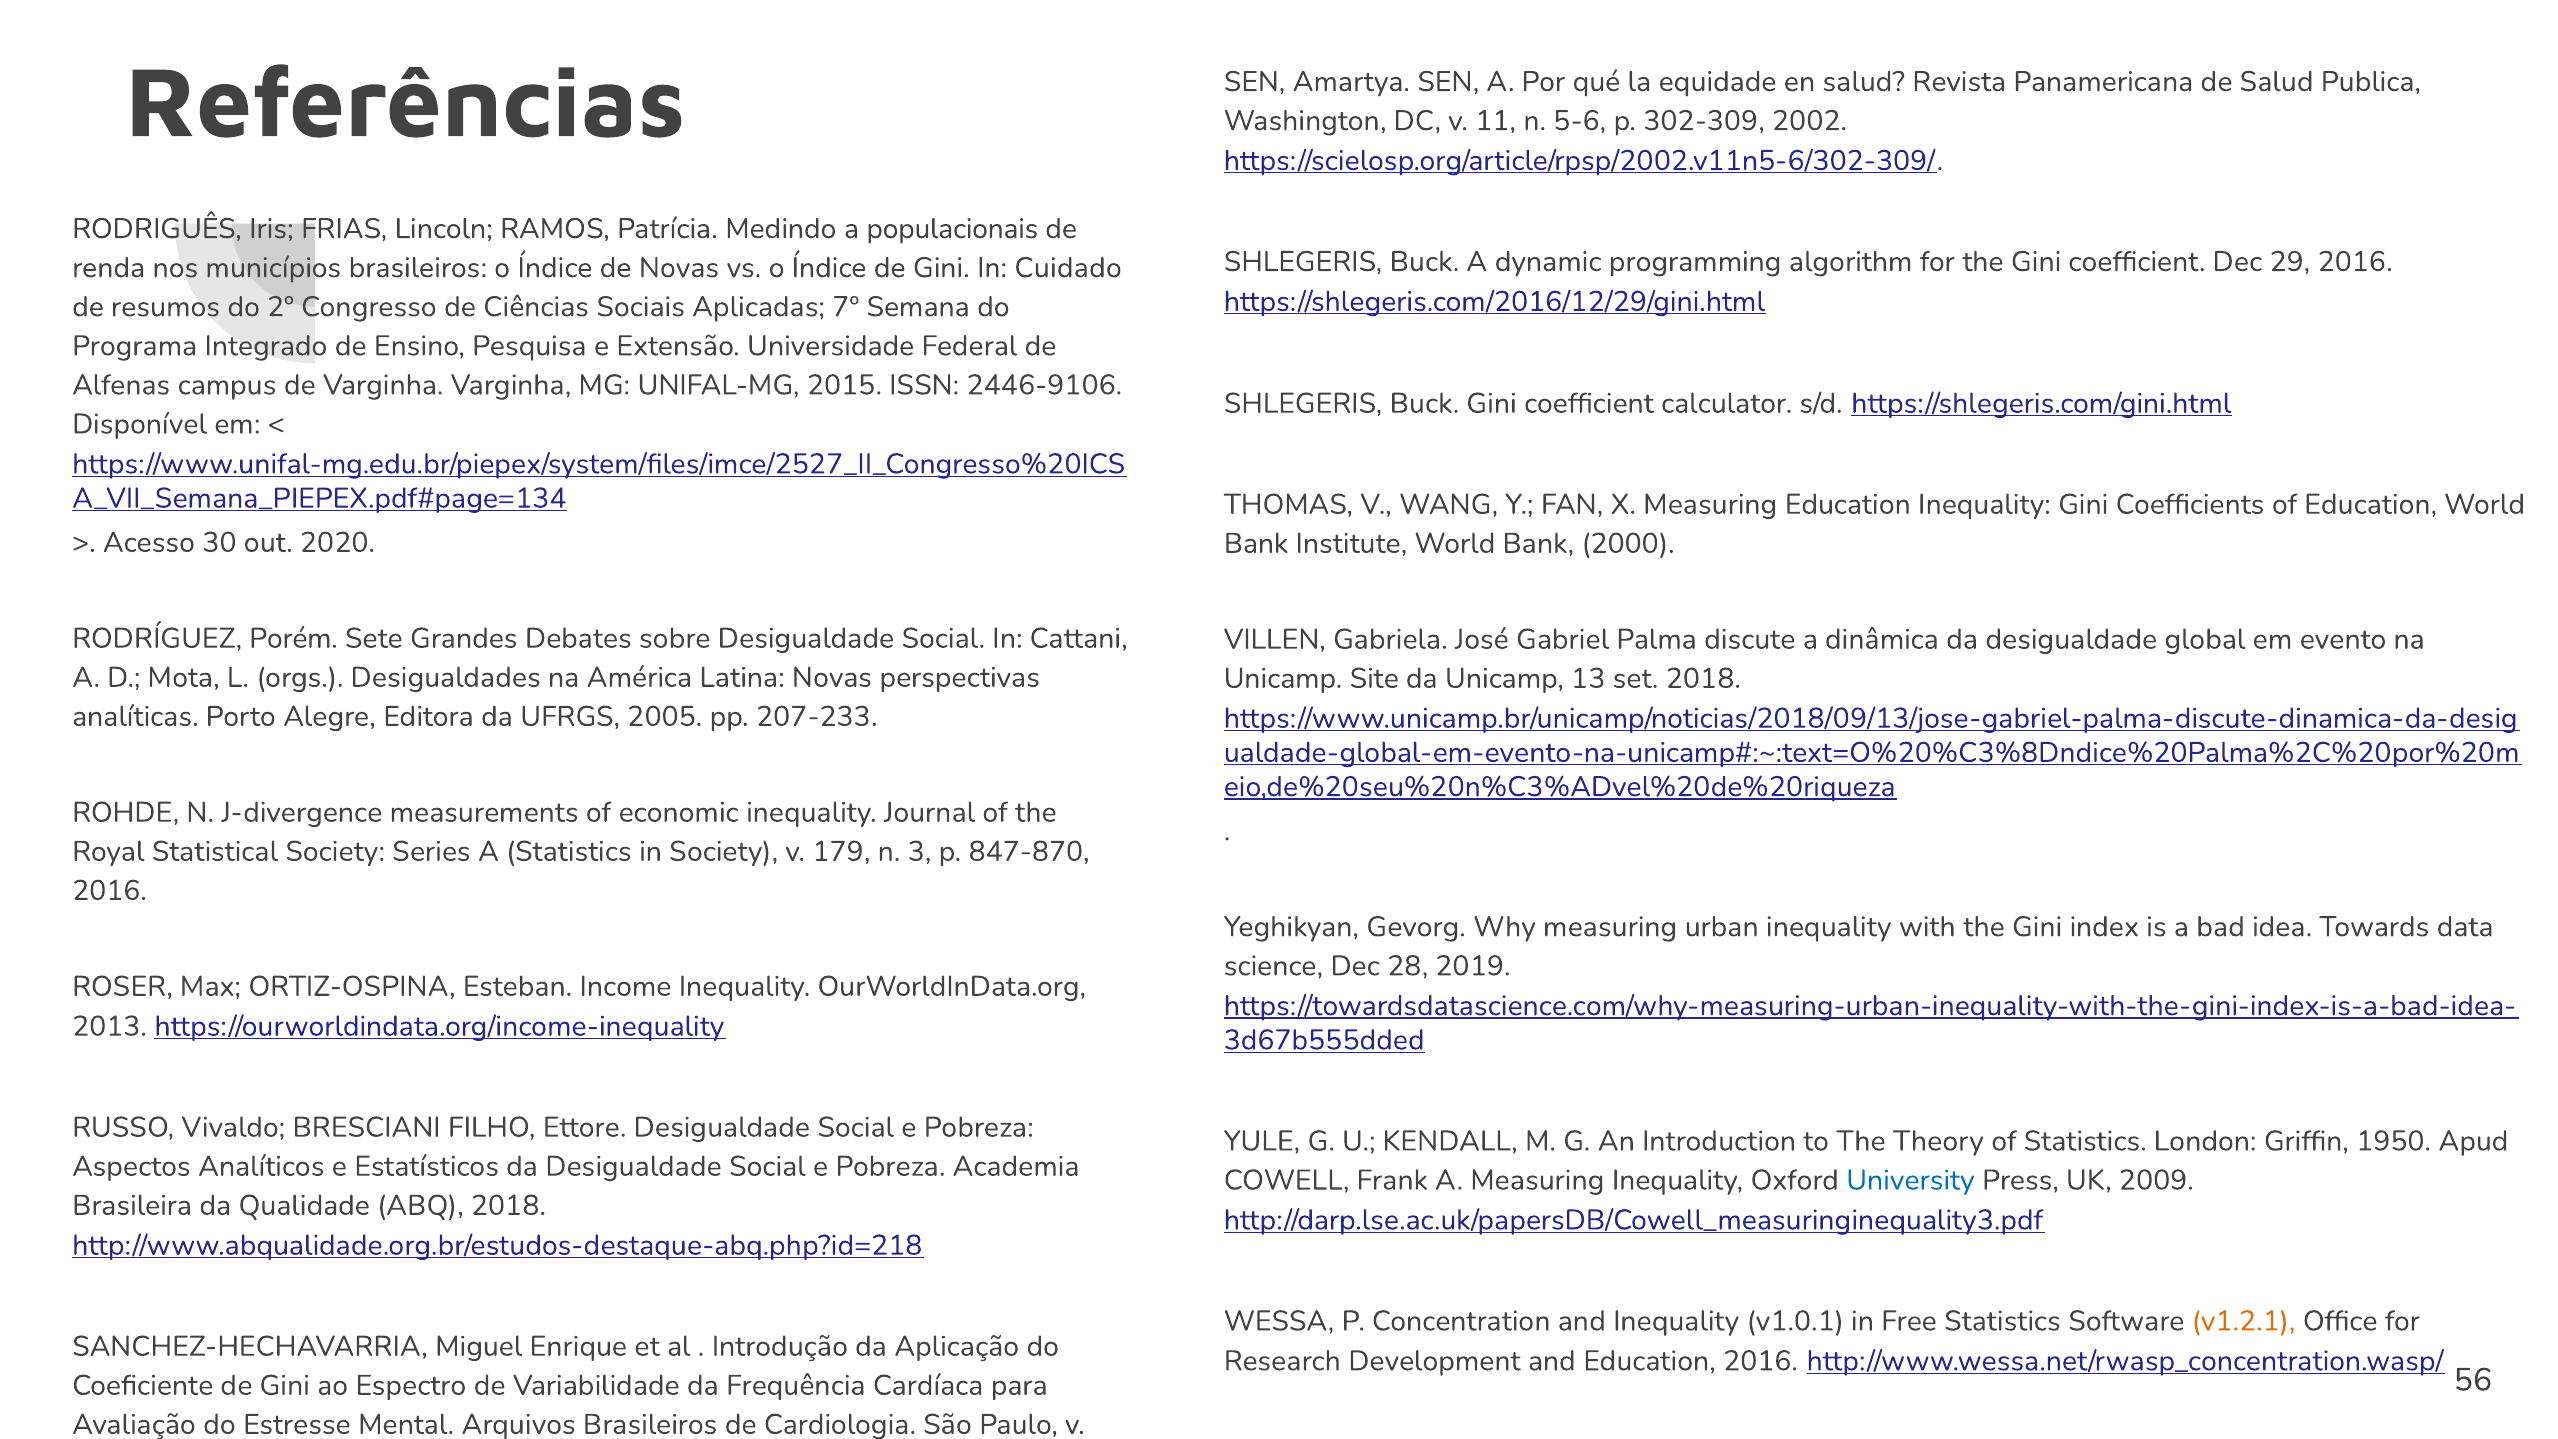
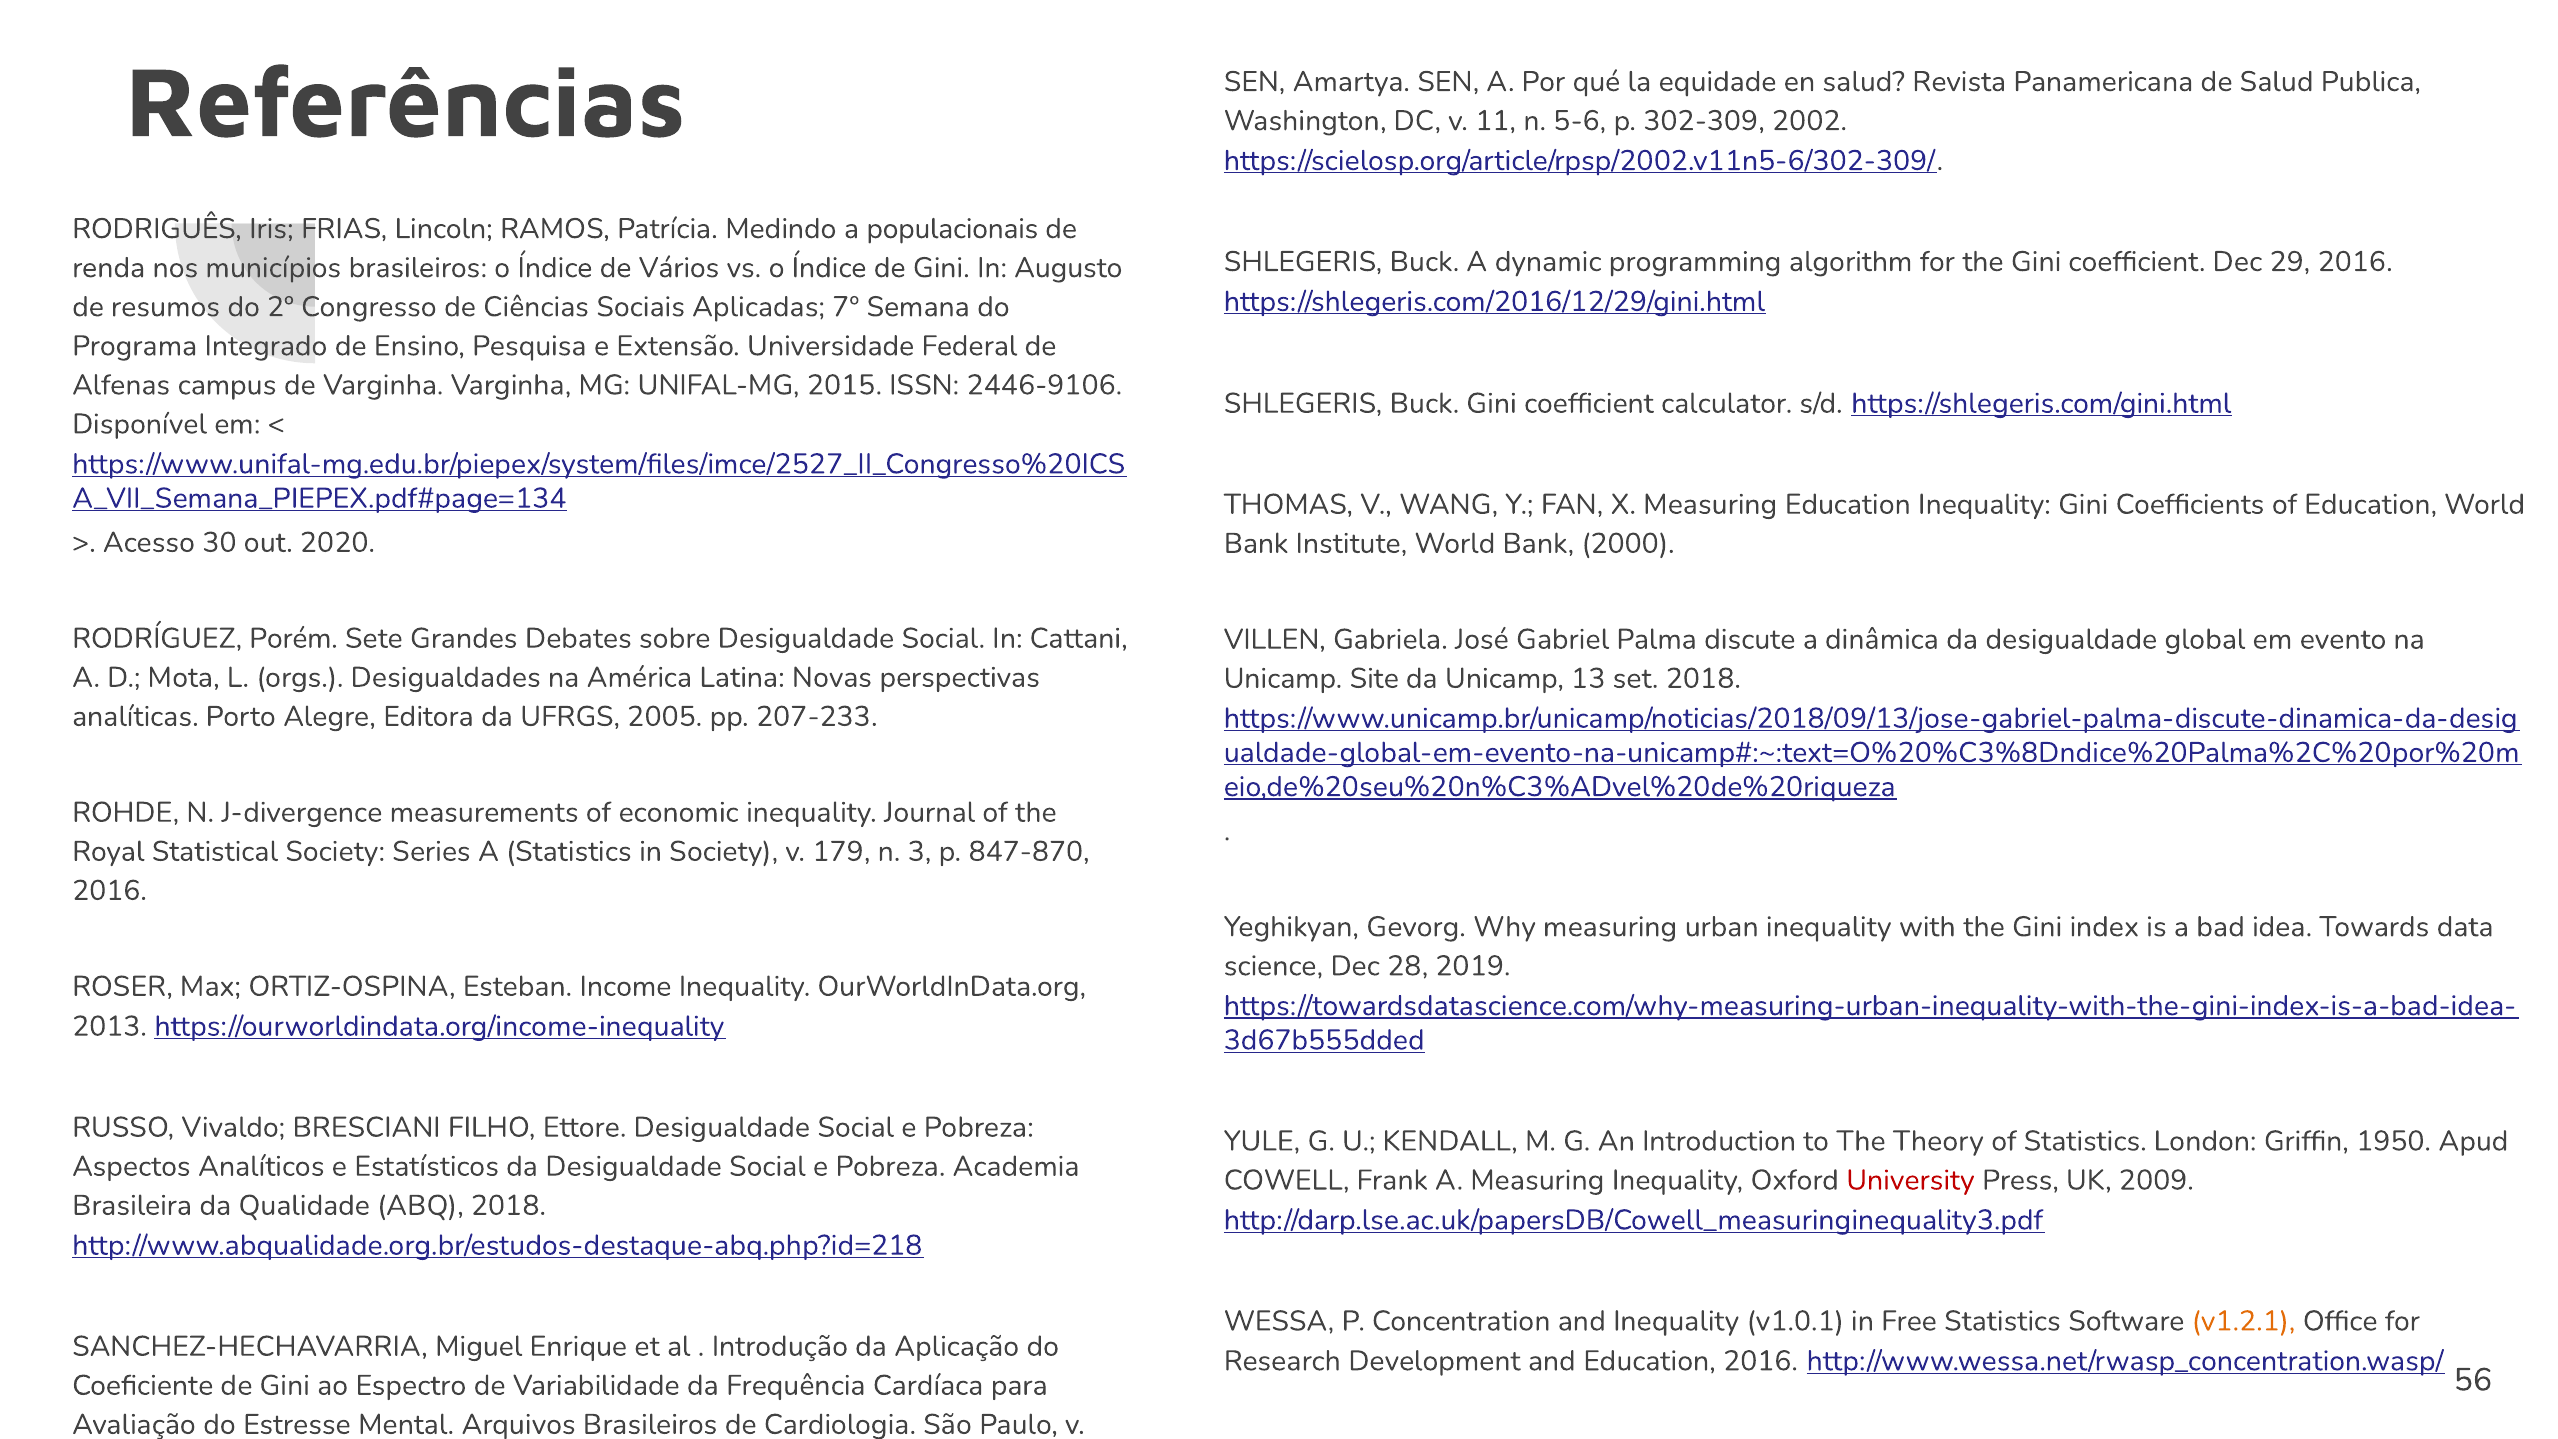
de Novas: Novas -> Vários (679, 268)
Cuidado: Cuidado -> Augusto (1068, 268)
University colour: blue -> red (1910, 1180)
